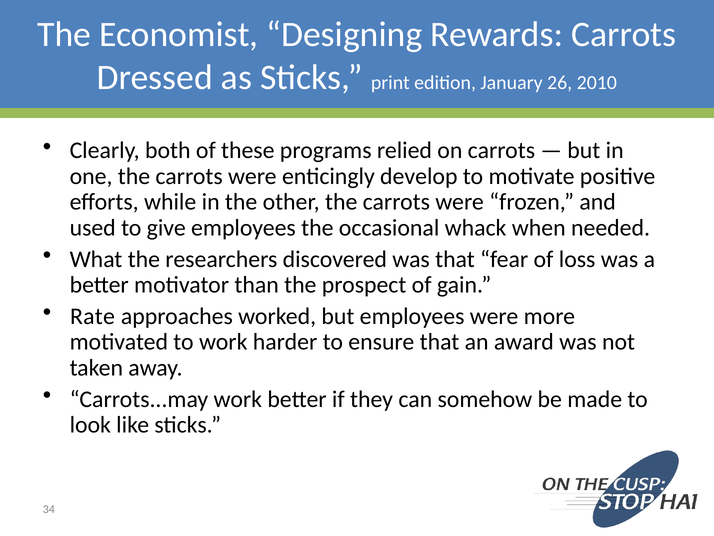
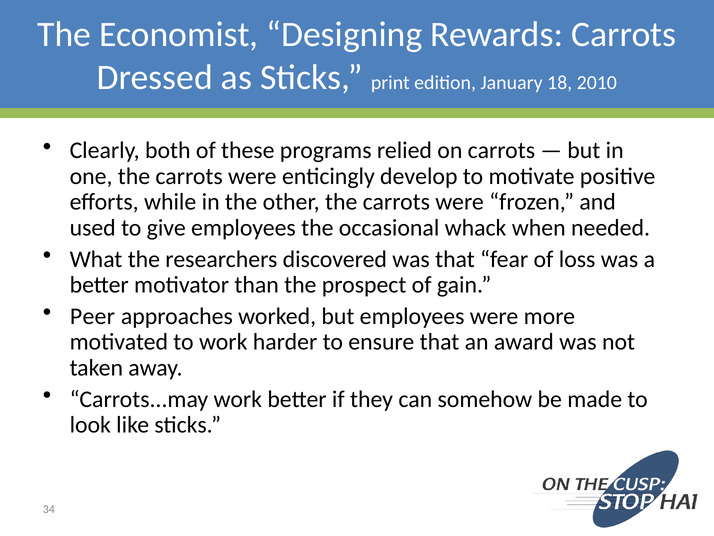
26: 26 -> 18 (560, 83)
Rate: Rate -> Peer (92, 316)
